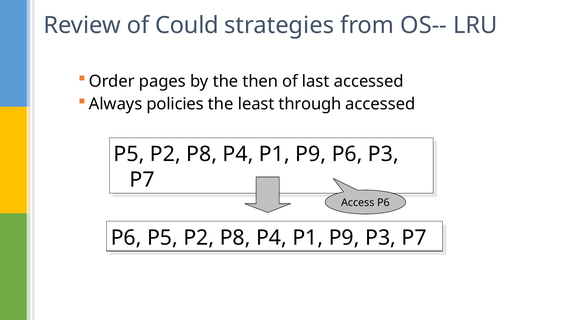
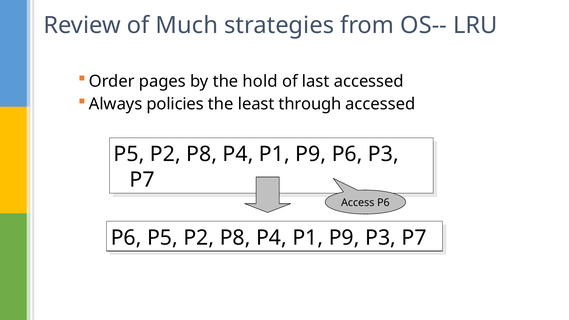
Could: Could -> Much (187, 25)
then: then -> hold (260, 81)
